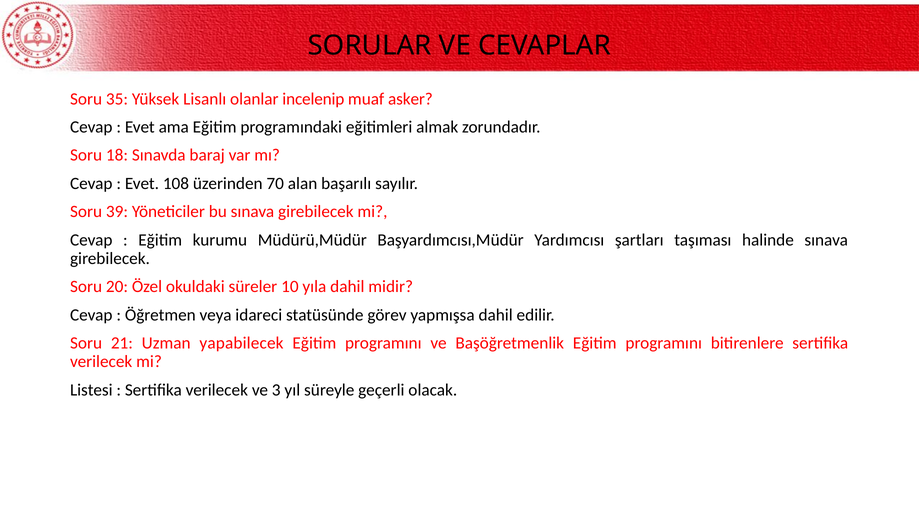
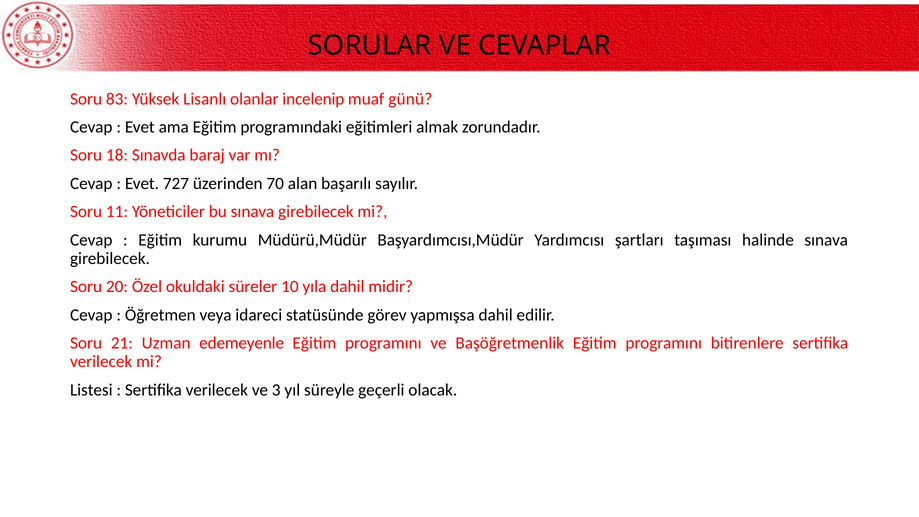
35: 35 -> 83 (117, 99)
asker: asker -> günü (410, 99)
108: 108 -> 727 (176, 183)
39: 39 -> 11 (117, 212)
yapabilecek: yapabilecek -> edemeyenle (242, 343)
